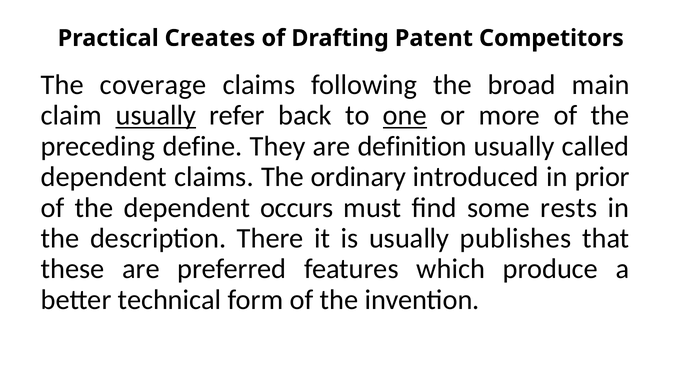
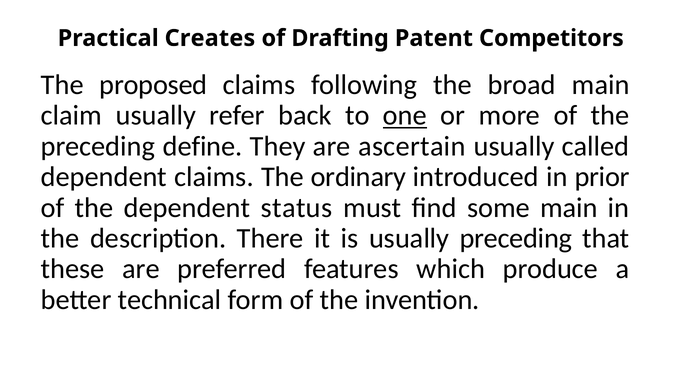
coverage: coverage -> proposed (153, 85)
usually underline: present -> none (156, 115)
definition: definition -> ascertain (412, 146)
occurs: occurs -> status (297, 207)
some rests: rests -> main (569, 207)
usually publishes: publishes -> preceding (516, 238)
